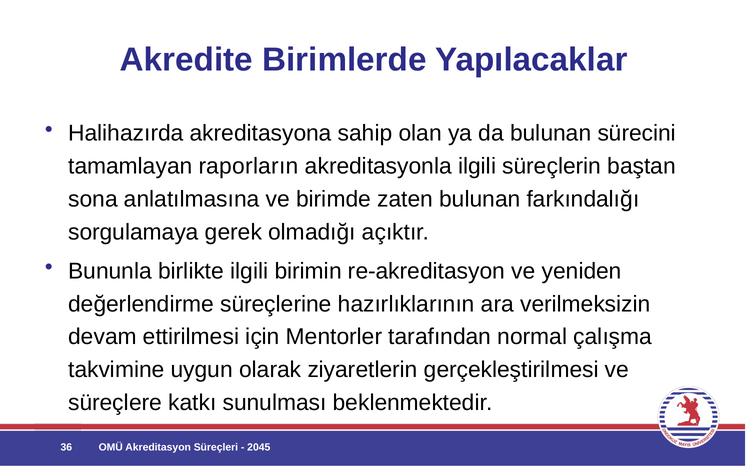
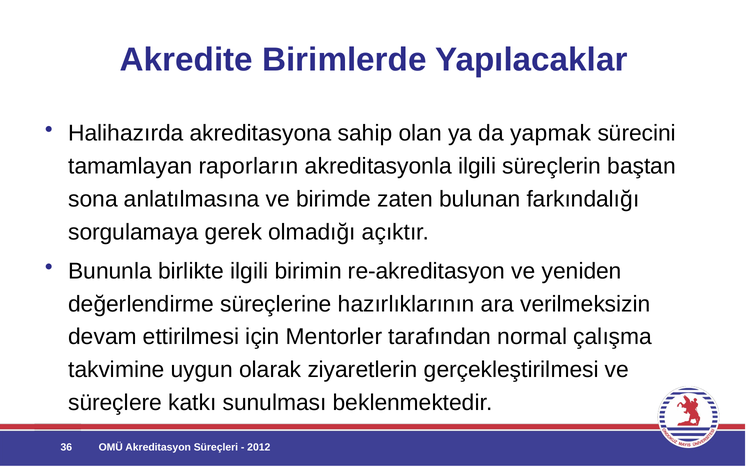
da bulunan: bulunan -> yapmak (551, 134)
2045: 2045 -> 2012 (259, 448)
